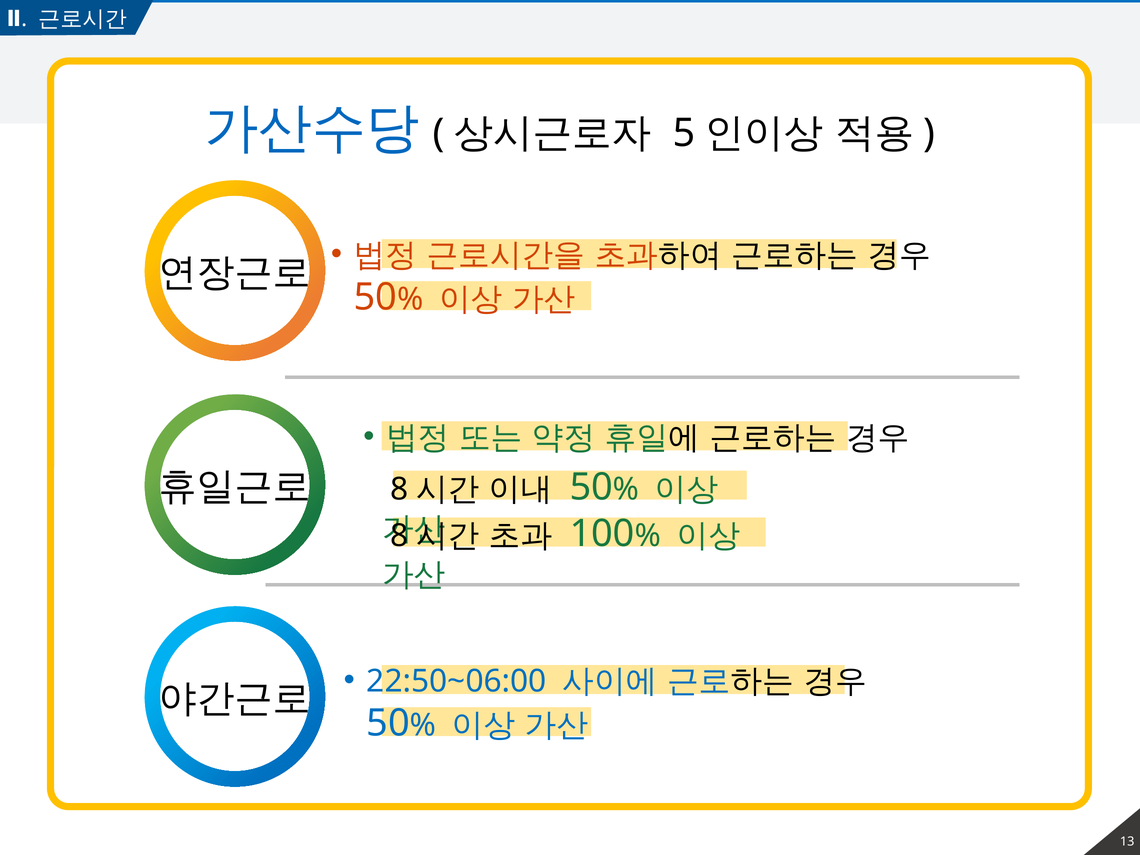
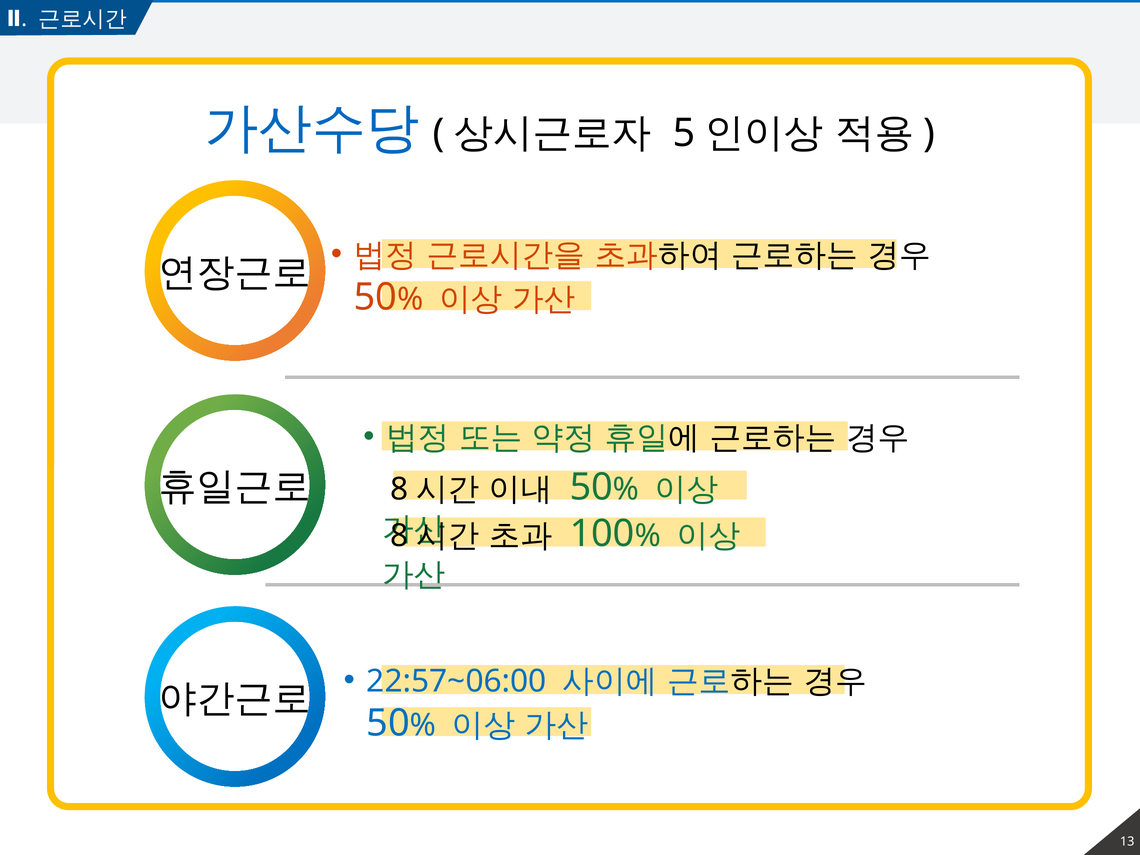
22:50~06:00: 22:50~06:00 -> 22:57~06:00 (456, 681)
